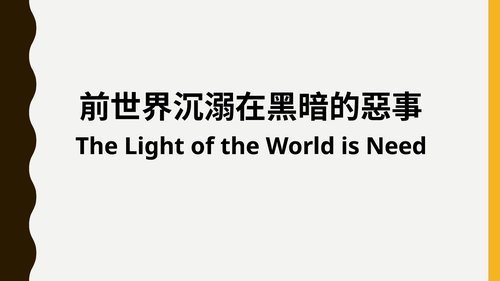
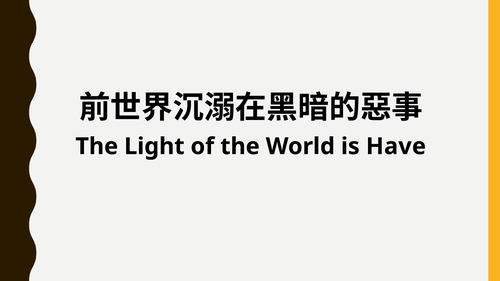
Need: Need -> Have (396, 147)
